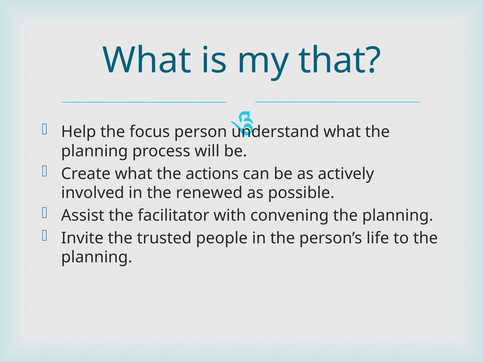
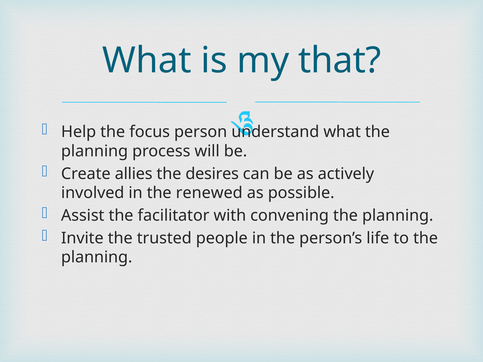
Create what: what -> allies (134, 174)
actions: actions -> desires (212, 174)
